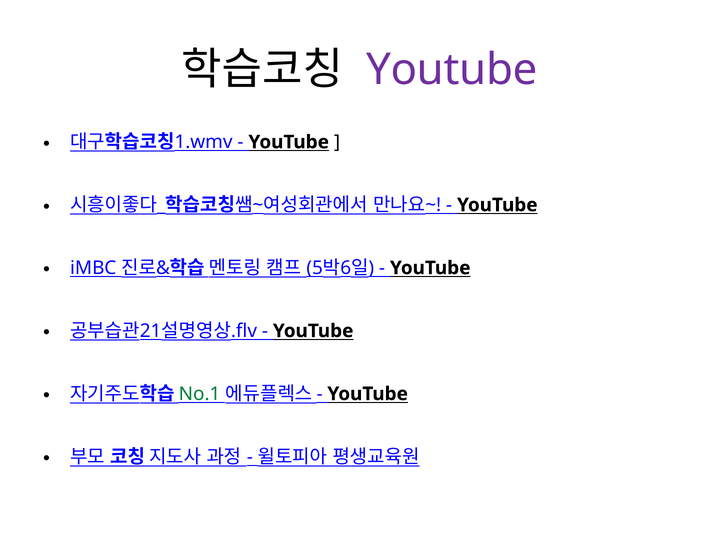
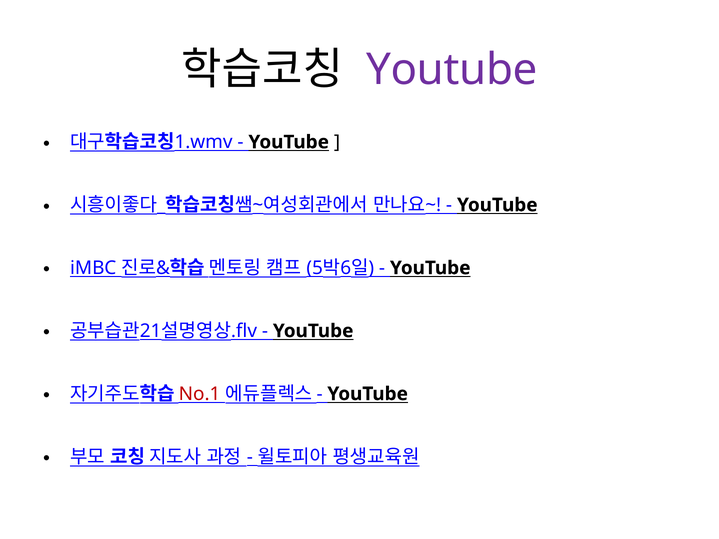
No.1 colour: green -> red (200, 394)
